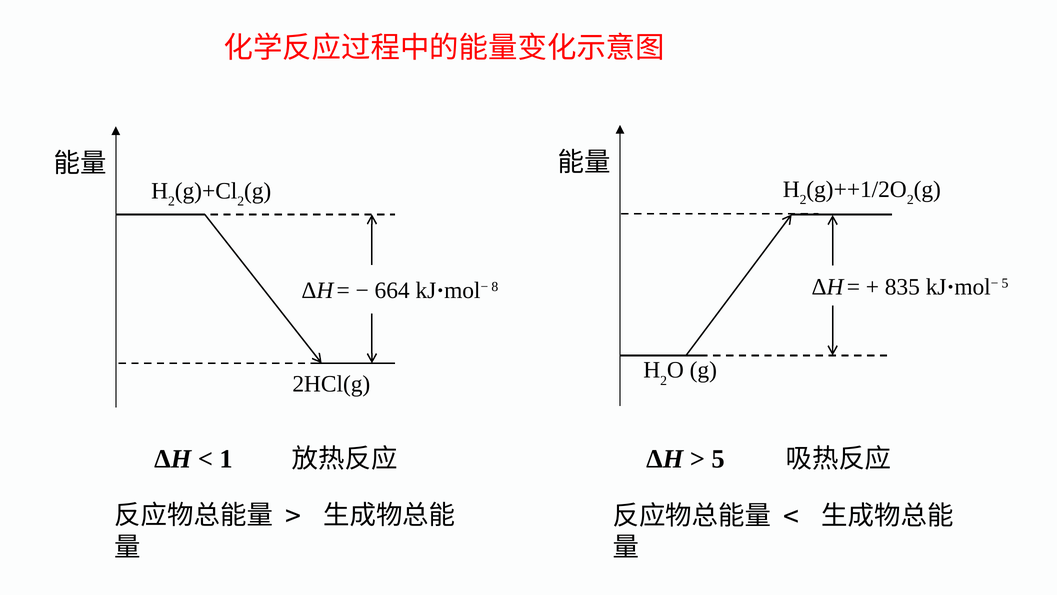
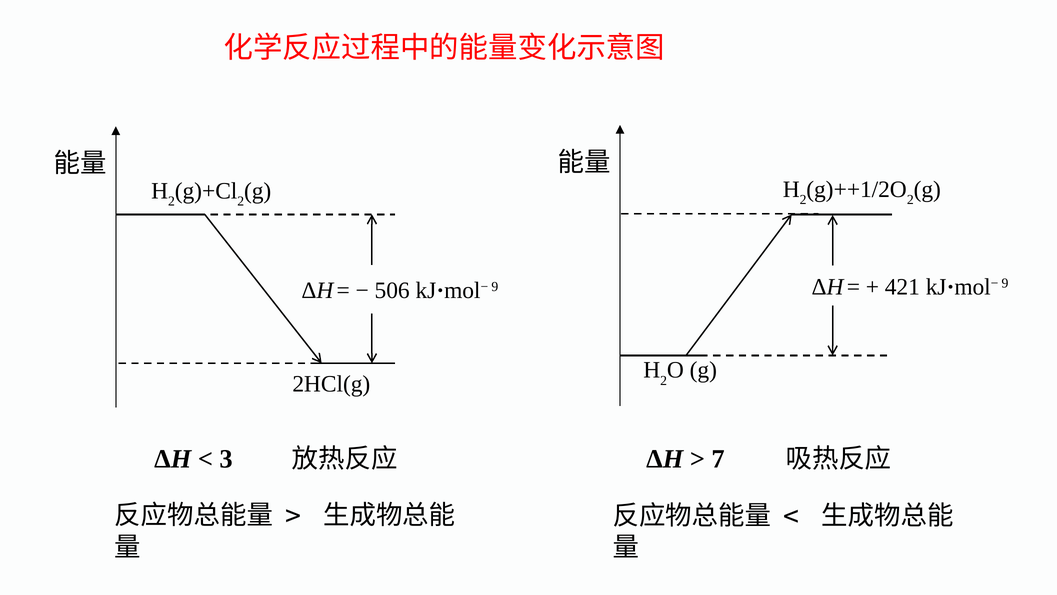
835: 835 -> 421 (902, 287)
5: 5 -> 9 (1005, 283)
664: 664 -> 506 (392, 290)
8: 8 -> 9 (495, 287)
1: 1 -> 3 (226, 459)
5: 5 -> 7 (718, 459)
